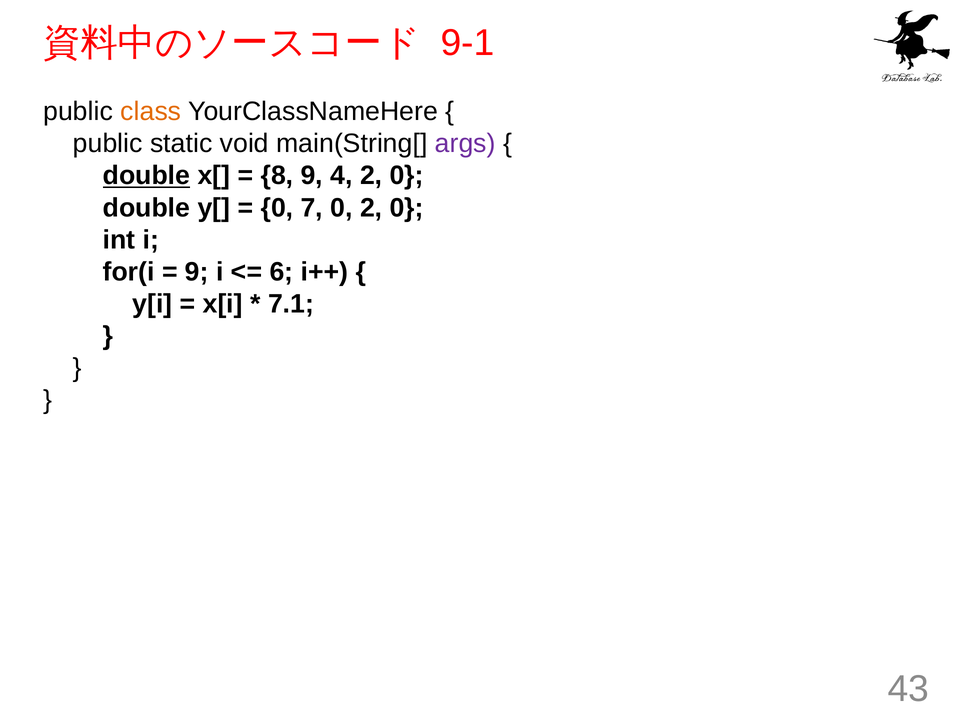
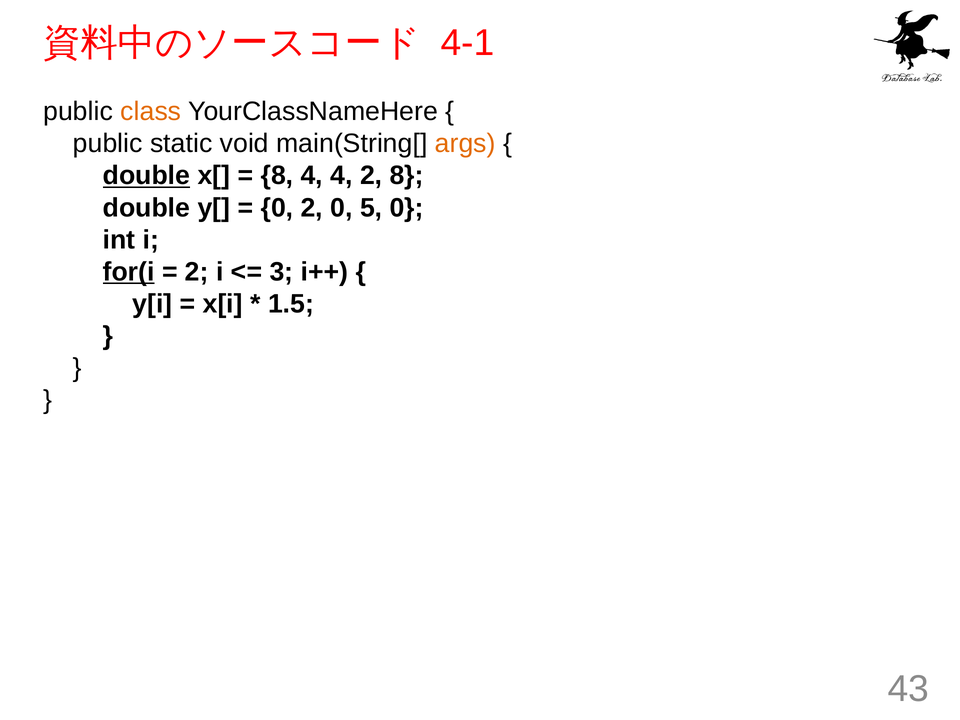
9-1: 9-1 -> 4-1 (468, 43)
args colour: purple -> orange (465, 144)
8 9: 9 -> 4 (312, 176)
4 2 0: 0 -> 8 (407, 176)
0 7: 7 -> 2 (312, 208)
0 2: 2 -> 5 (371, 208)
for(i underline: none -> present (129, 272)
9: 9 -> 2 (197, 272)
6: 6 -> 3 (281, 272)
7.1: 7.1 -> 1.5 (291, 304)
